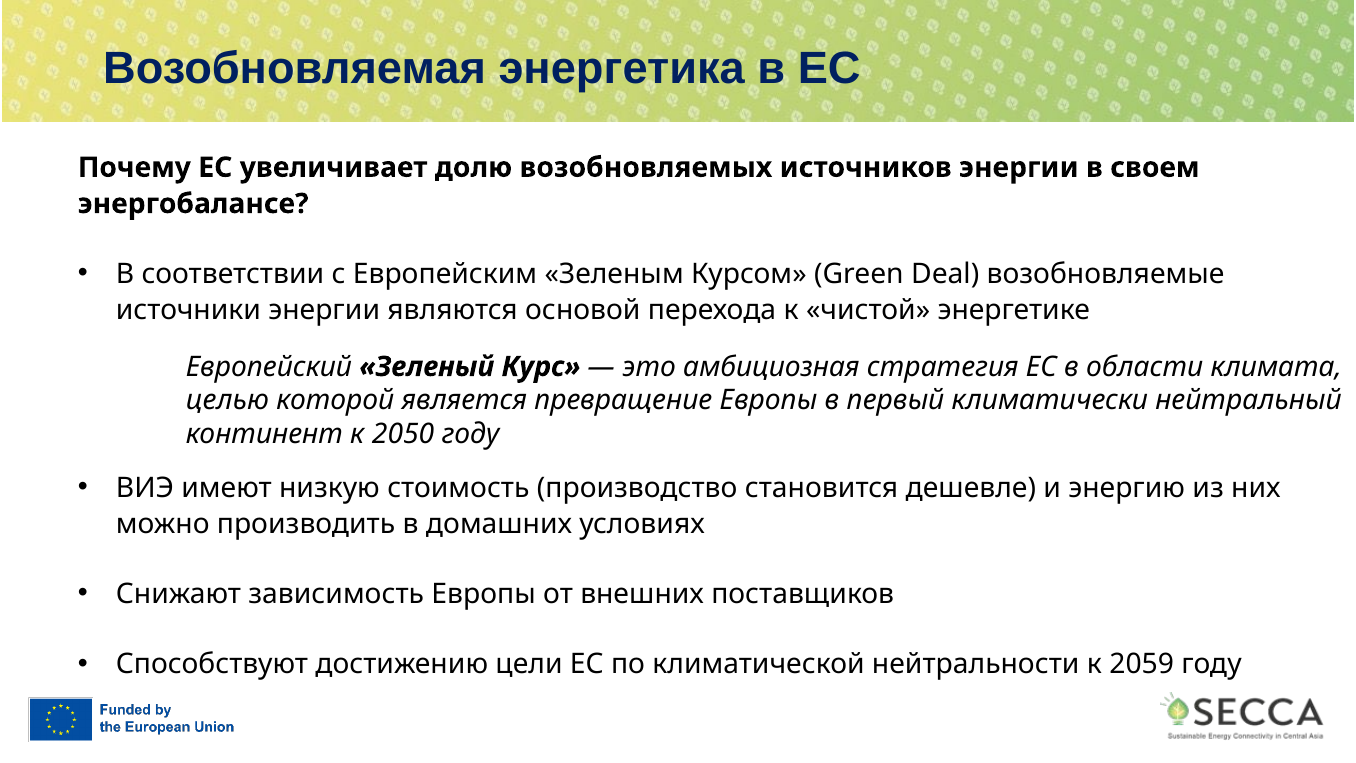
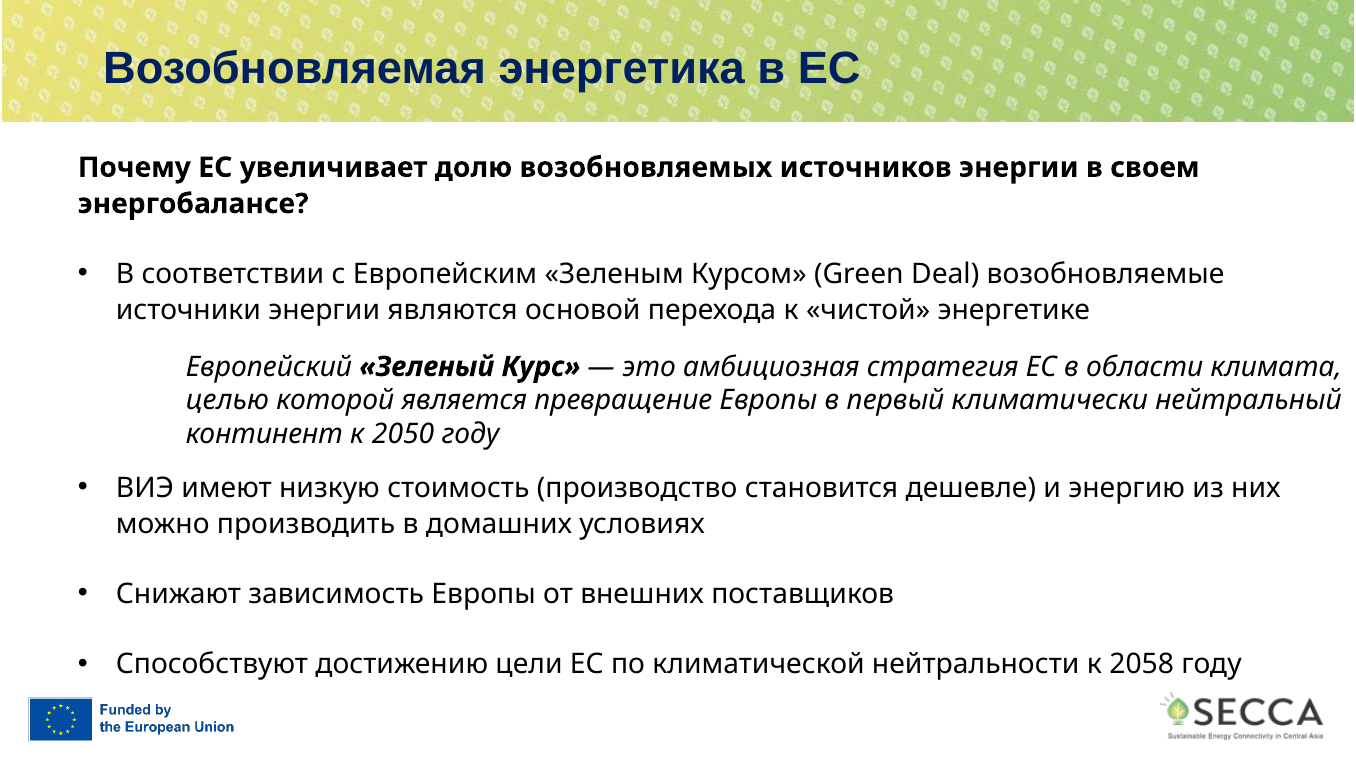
2059: 2059 -> 2058 (1142, 664)
